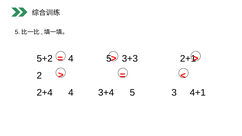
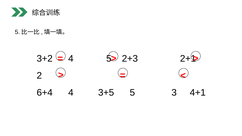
5+2: 5+2 -> 3+2 (45, 59)
3+3: 3+3 -> 2+3 (130, 59)
2+4: 2+4 -> 6+4 (45, 93)
3+4: 3+4 -> 3+5 (106, 93)
